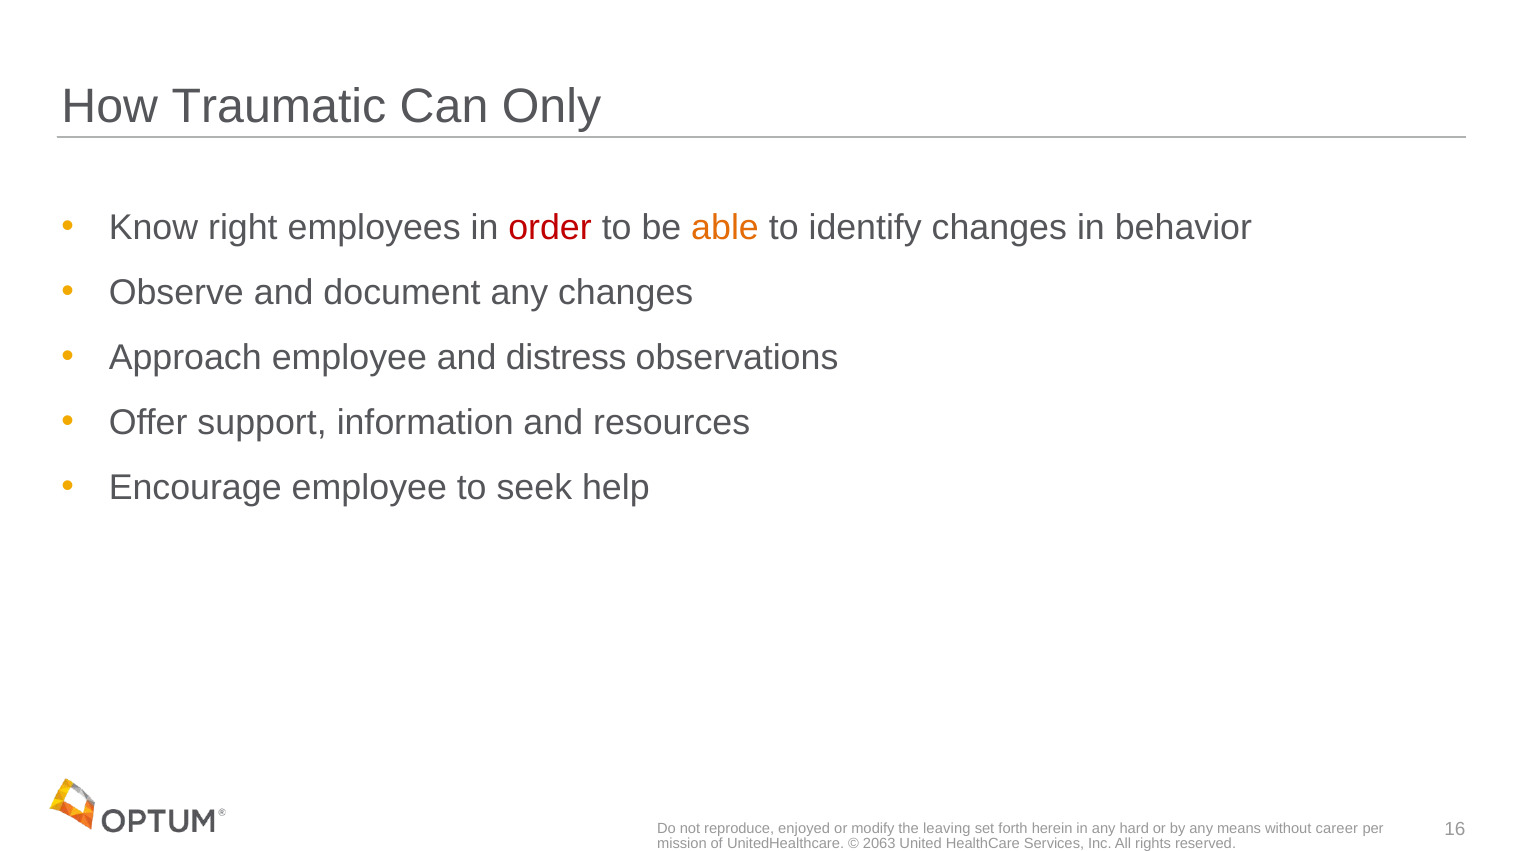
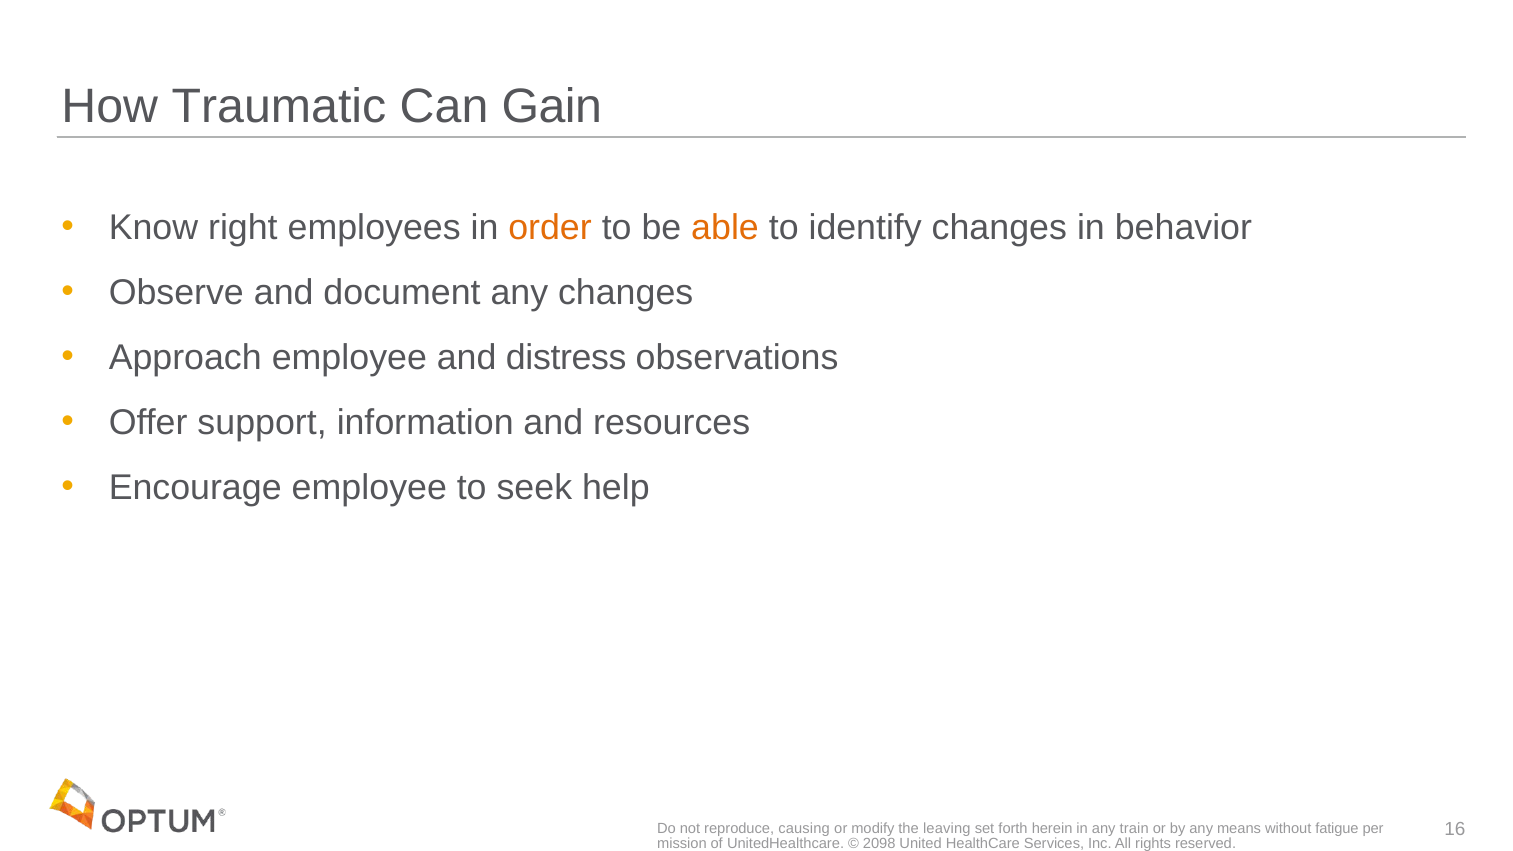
Only: Only -> Gain (552, 107)
order colour: red -> orange (550, 228)
enjoyed: enjoyed -> causing (804, 829)
hard: hard -> train (1134, 829)
career: career -> fatigue (1337, 829)
2063: 2063 -> 2098 (879, 843)
